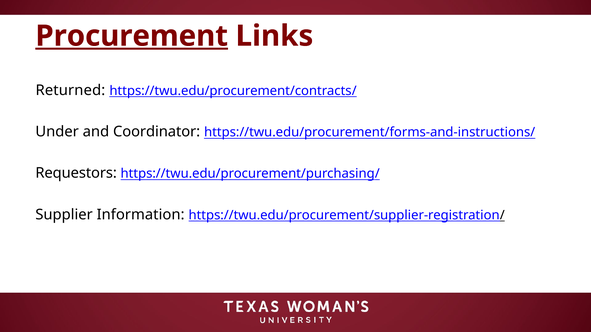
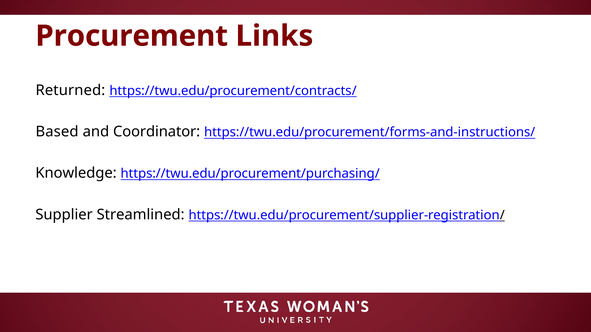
Procurement underline: present -> none (132, 36)
Under: Under -> Based (57, 132)
Requestors: Requestors -> Knowledge (76, 173)
Information: Information -> Streamlined (141, 215)
